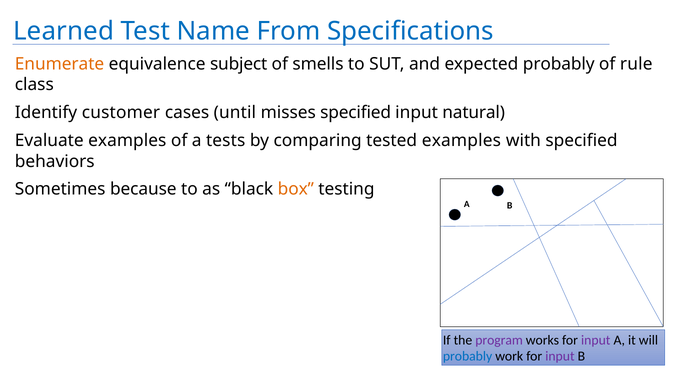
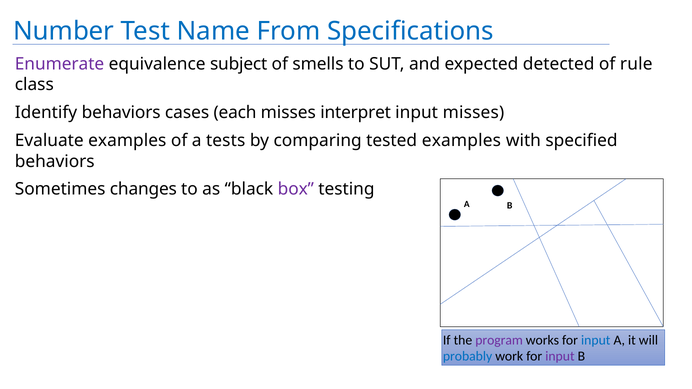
Learned: Learned -> Number (64, 31)
Enumerate colour: orange -> purple (60, 64)
expected probably: probably -> detected (559, 64)
Identify customer: customer -> behaviors (121, 113)
until: until -> each (235, 113)
misses specified: specified -> interpret (356, 113)
input natural: natural -> misses (473, 113)
because: because -> changes (143, 189)
box colour: orange -> purple (296, 189)
input colour: purple -> blue (596, 340)
